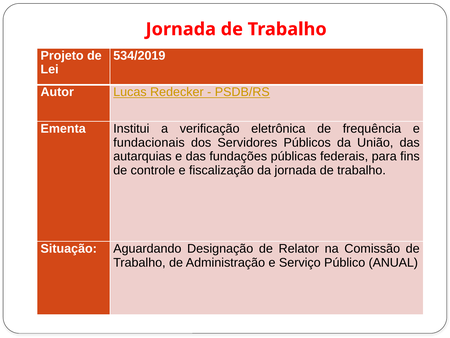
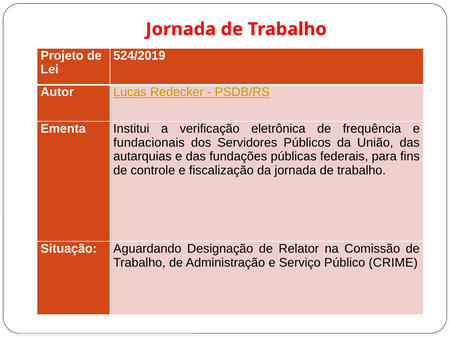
534/2019: 534/2019 -> 524/2019 (139, 55)
ANUAL: ANUAL -> CRIME (393, 262)
